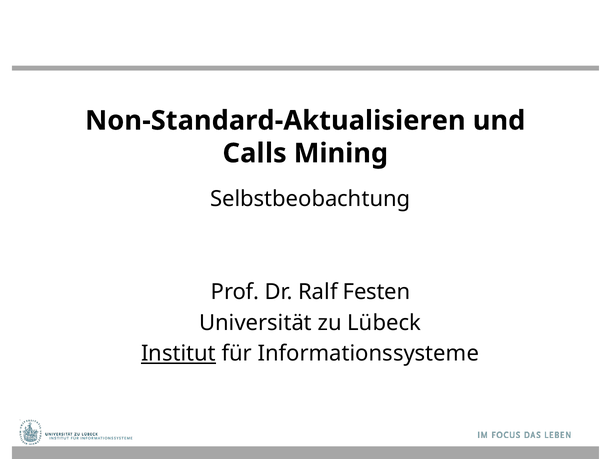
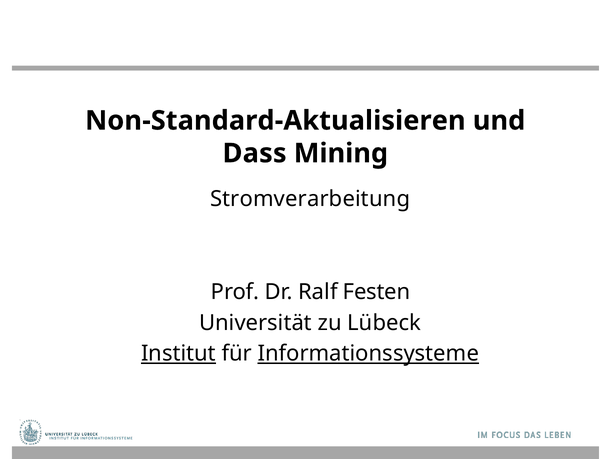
Calls: Calls -> Dass (255, 153)
Selbstbeobachtung: Selbstbeobachtung -> Stromverarbeitung (310, 199)
Informationssysteme underline: none -> present (368, 353)
